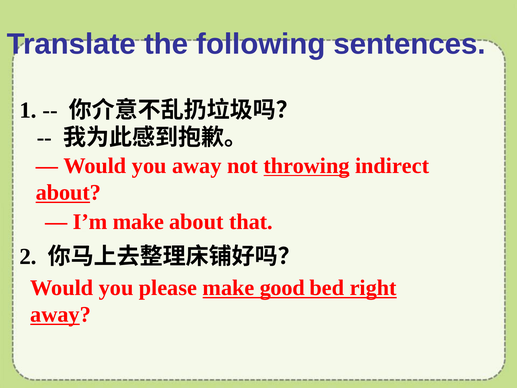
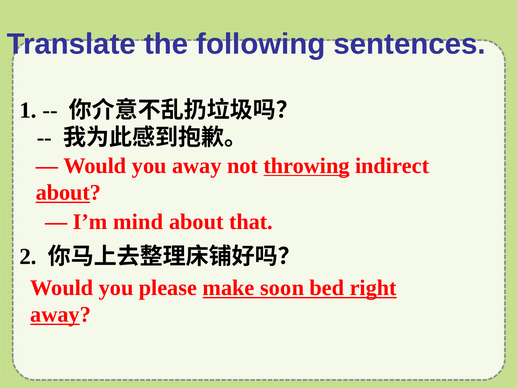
I’m make: make -> mind (138, 222)
good: good -> soon (282, 288)
